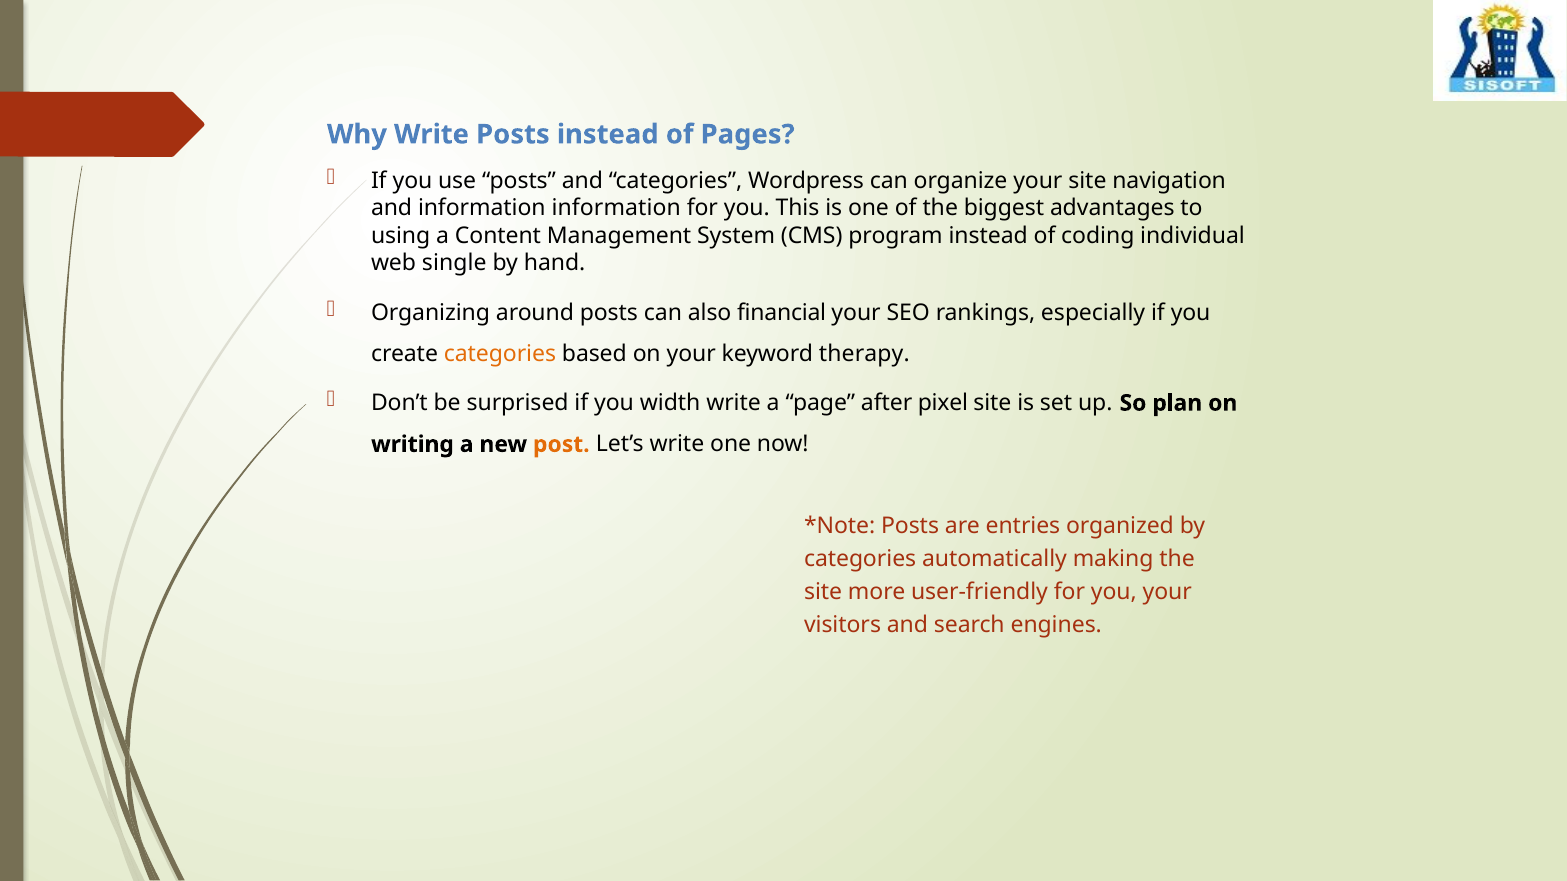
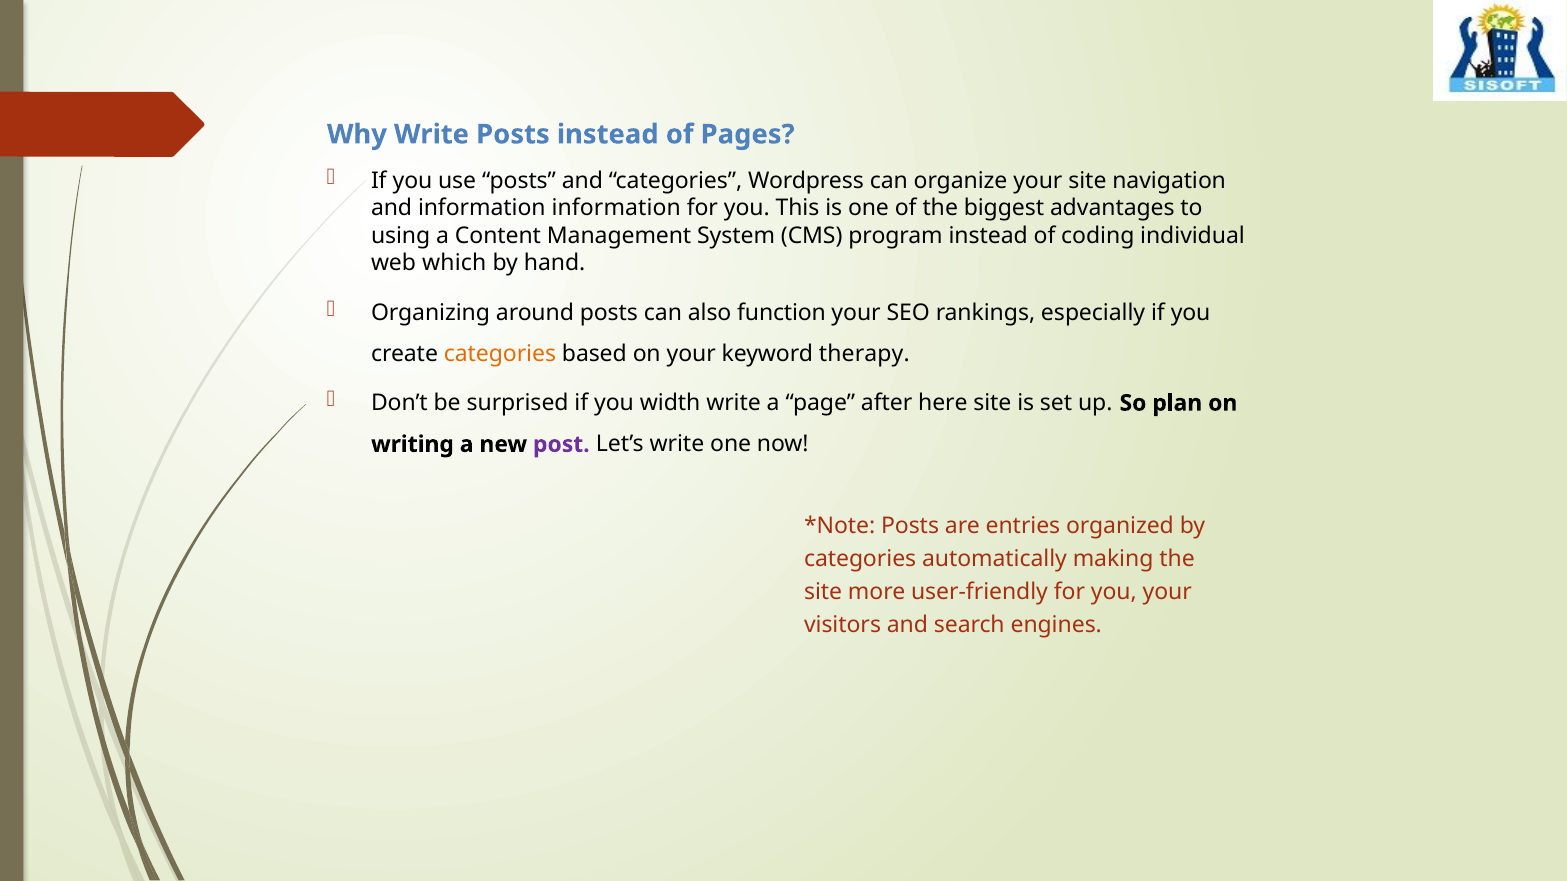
single: single -> which (454, 263)
financial: financial -> function (782, 313)
pixel: pixel -> here (943, 403)
post colour: orange -> purple (561, 445)
